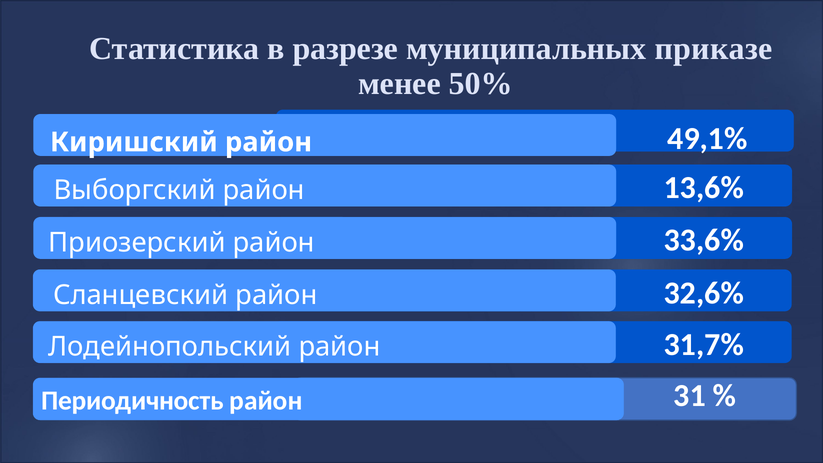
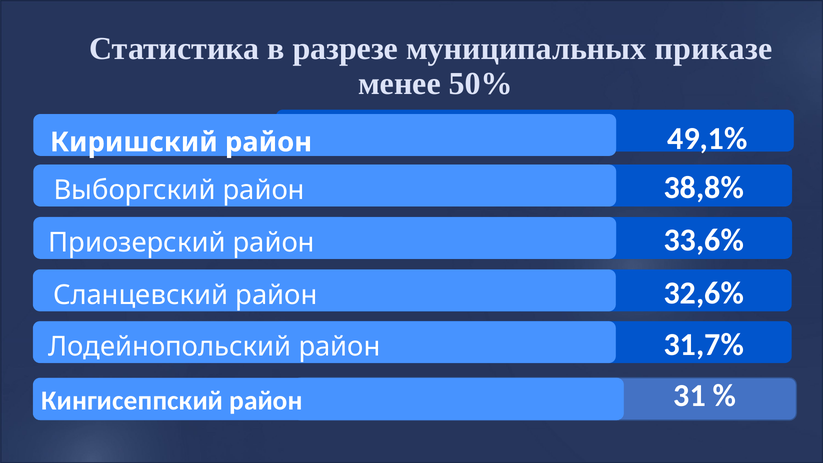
13,6%: 13,6% -> 38,8% (704, 188)
Периодичность: Периодичность -> Кингисеппский (132, 401)
